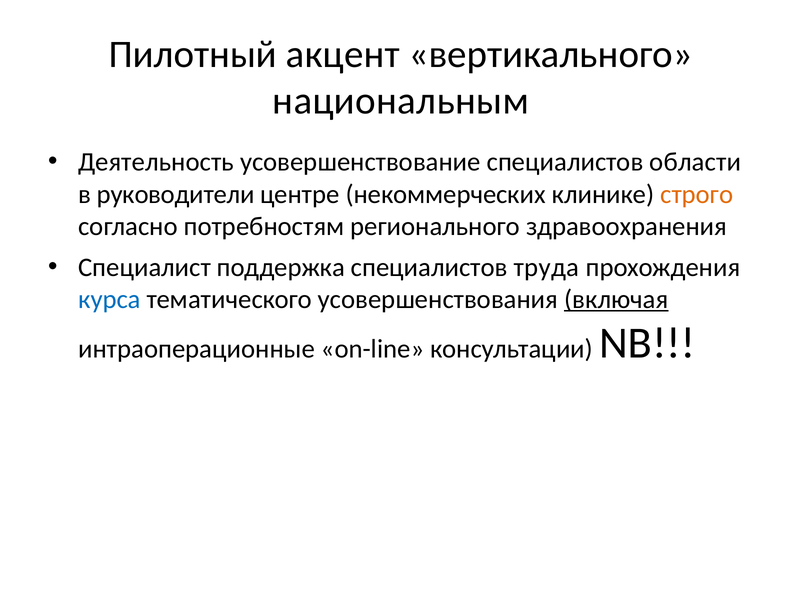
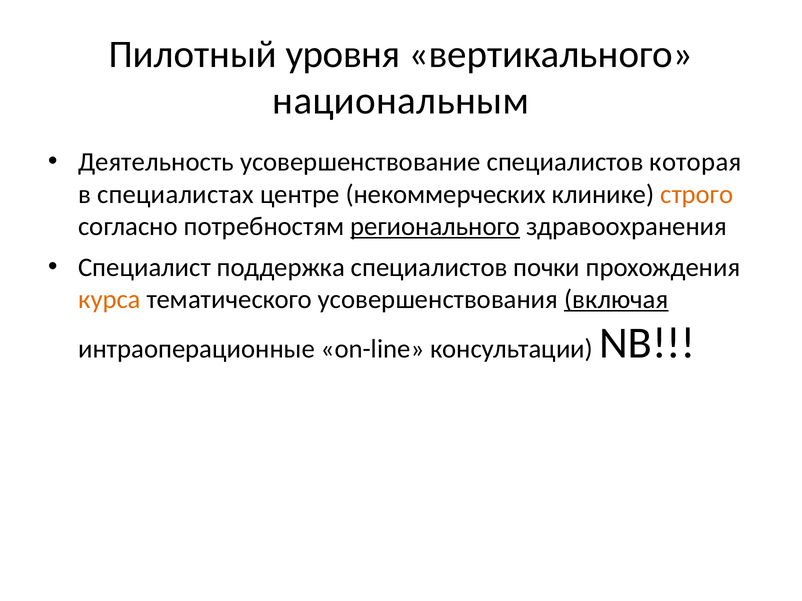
акцент: акцент -> уровня (343, 54)
области: области -> которая (695, 162)
руководители: руководители -> специалистах (175, 194)
регионального underline: none -> present (435, 226)
труда: труда -> почки (547, 267)
курса colour: blue -> orange (109, 300)
